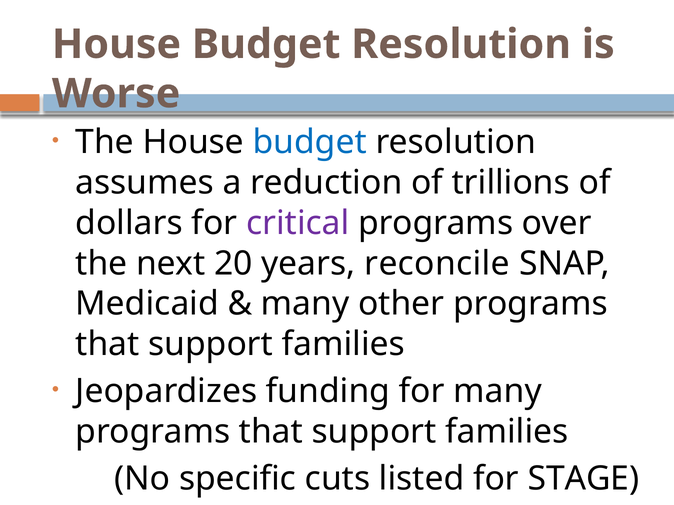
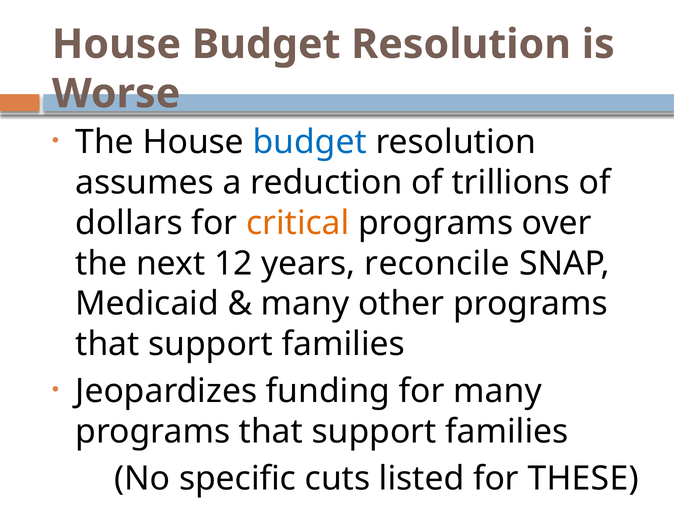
critical colour: purple -> orange (298, 223)
20: 20 -> 12 (233, 264)
STAGE: STAGE -> THESE (583, 479)
